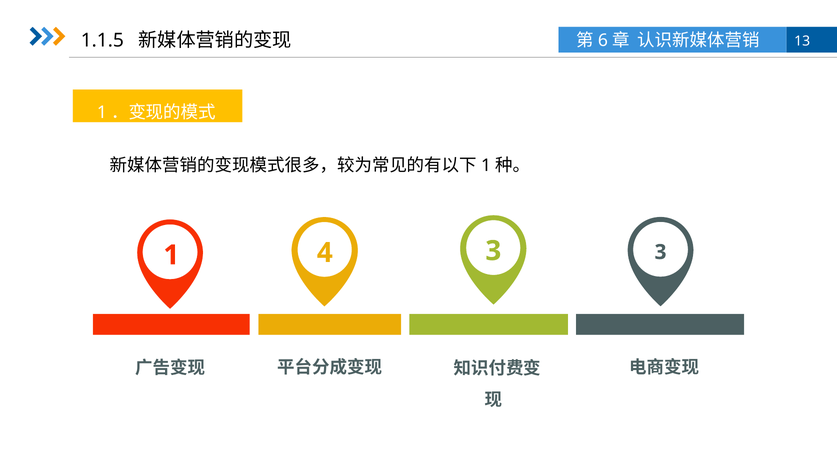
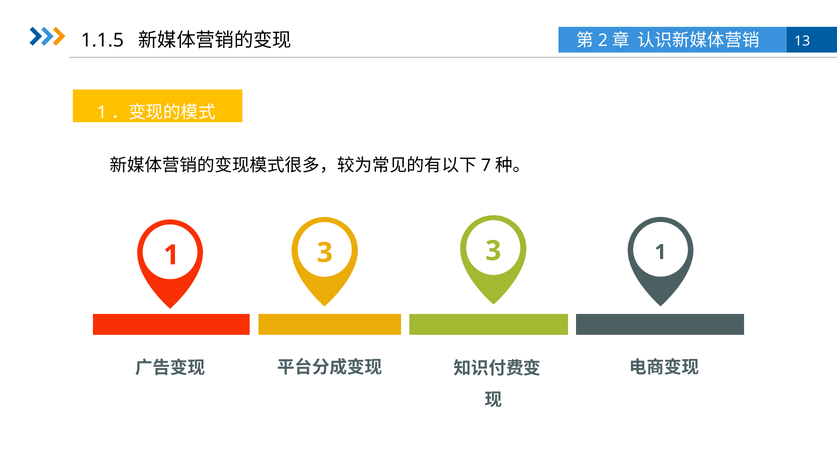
6: 6 -> 2 (603, 40)
1: 1 -> 7 (486, 165)
1 4: 4 -> 3 (325, 253)
3 3: 3 -> 1 (661, 252)
